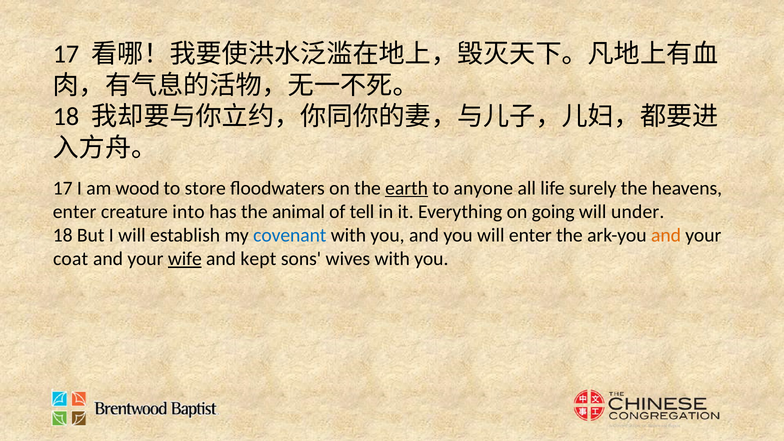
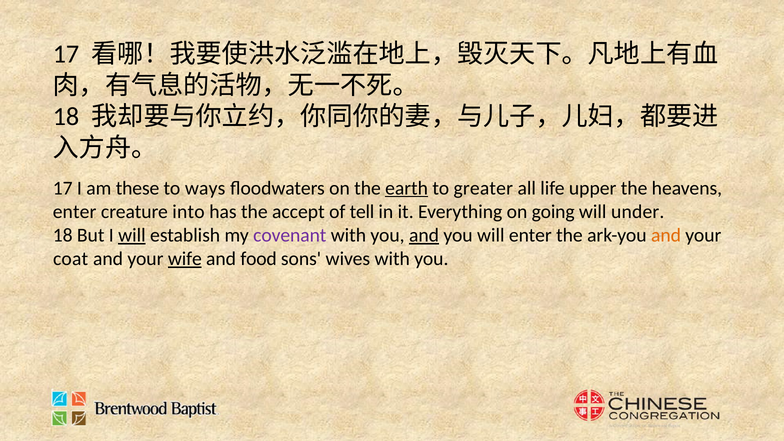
wood: wood -> these (138, 188)
store: store -> ways (205, 188)
anyone: anyone -> greater (483, 188)
surely: surely -> upper (593, 188)
animal: animal -> accept (298, 212)
will underline: none -> present (132, 235)
covenant colour: blue -> purple (290, 235)
and underline: none -> present (424, 235)
kept: kept -> food (259, 259)
